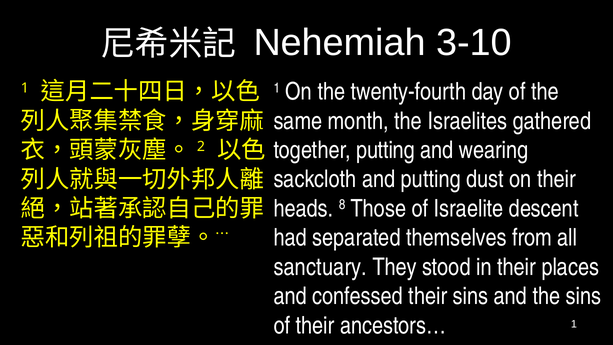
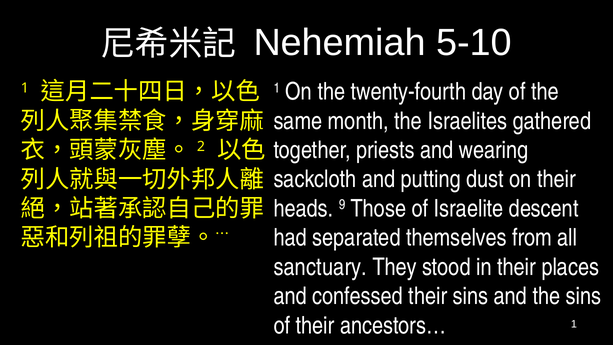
3-10: 3-10 -> 5-10 (474, 43)
together putting: putting -> priests (385, 150)
8: 8 -> 9 (342, 205)
